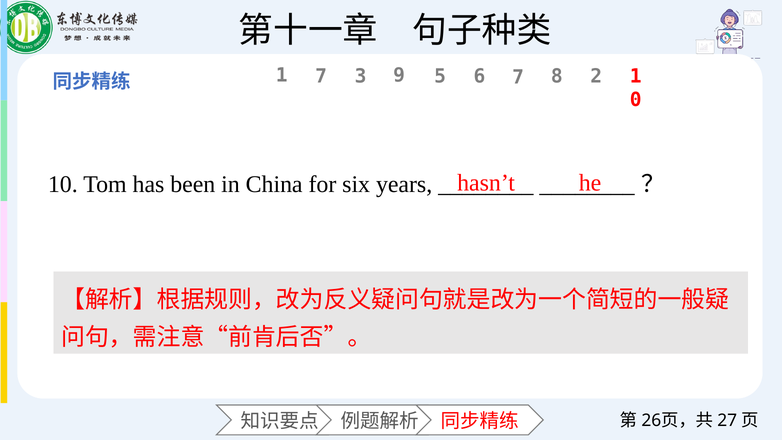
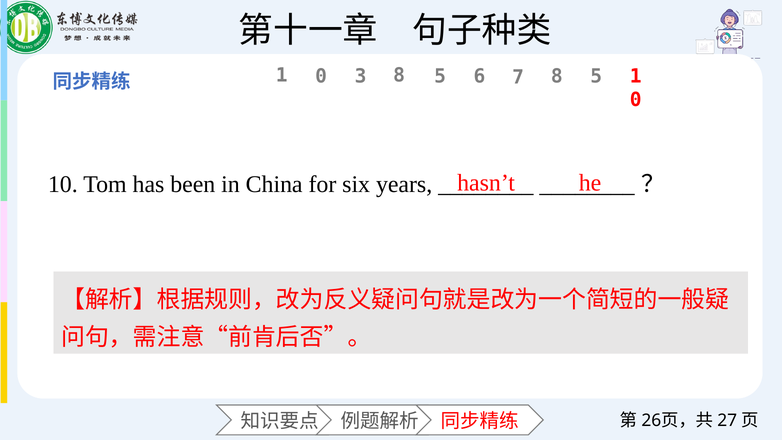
7: 7 -> 0 (321, 76)
3 9: 9 -> 8 (399, 75)
7 8 2: 2 -> 5 (596, 76)
